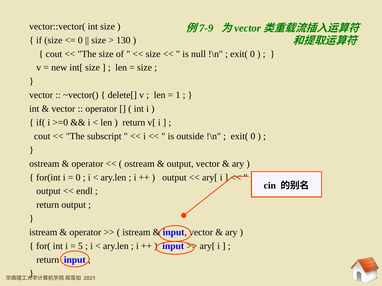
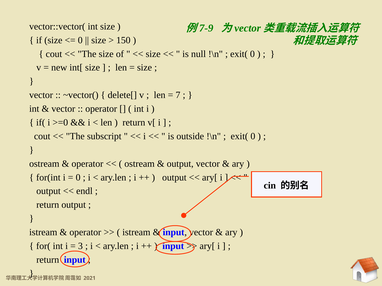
130: 130 -> 150 (123, 40)
1: 1 -> 7 (178, 95)
5: 5 -> 3 (80, 246)
